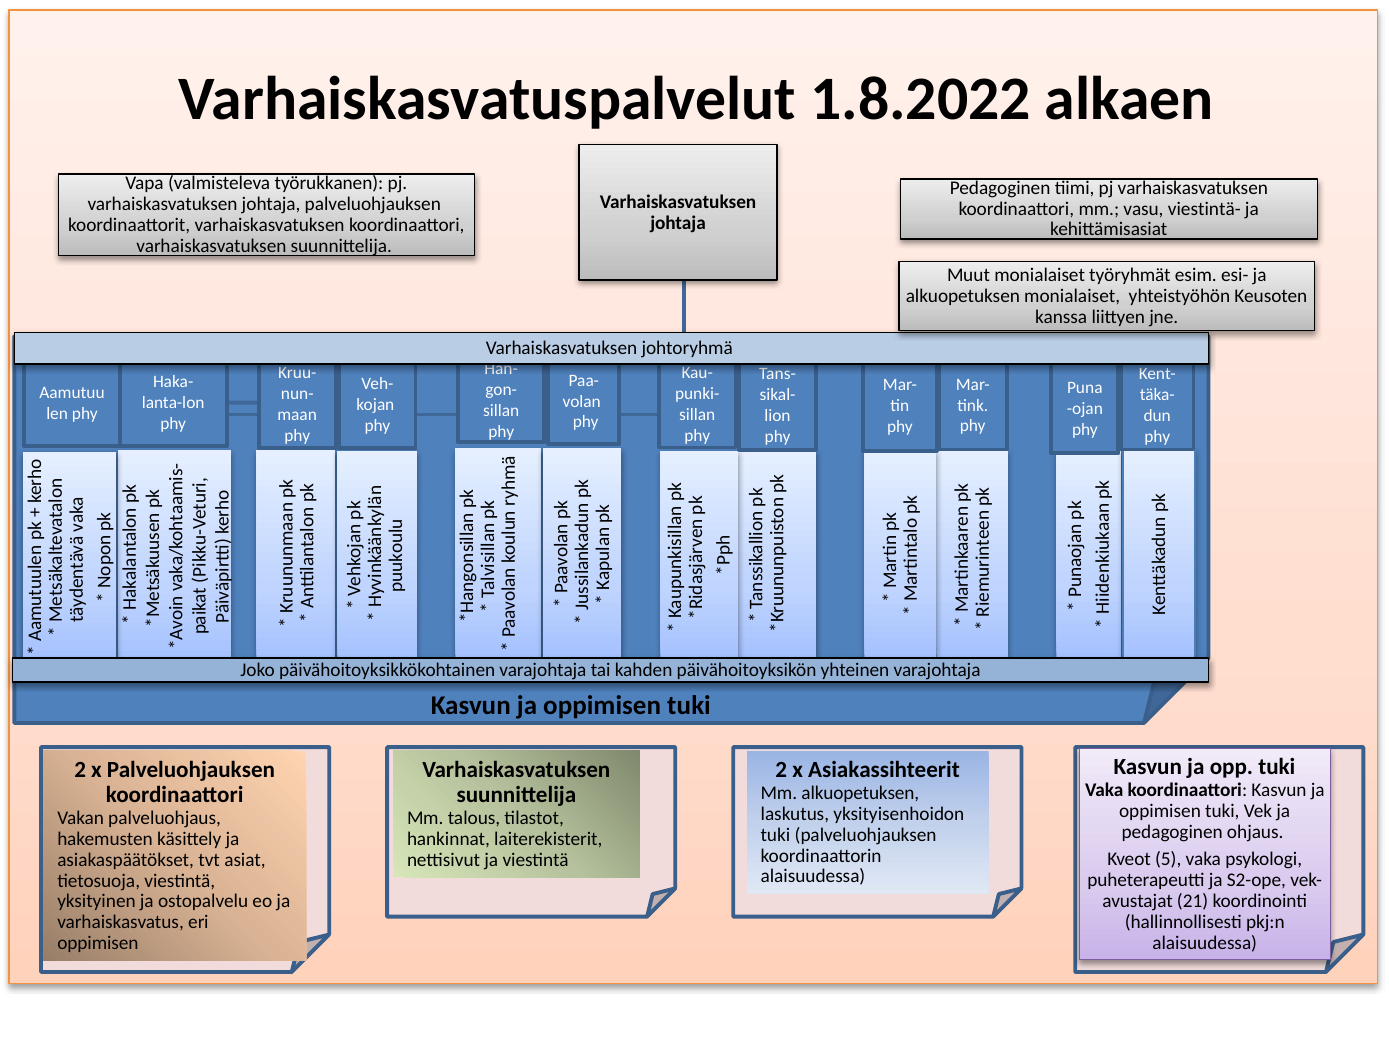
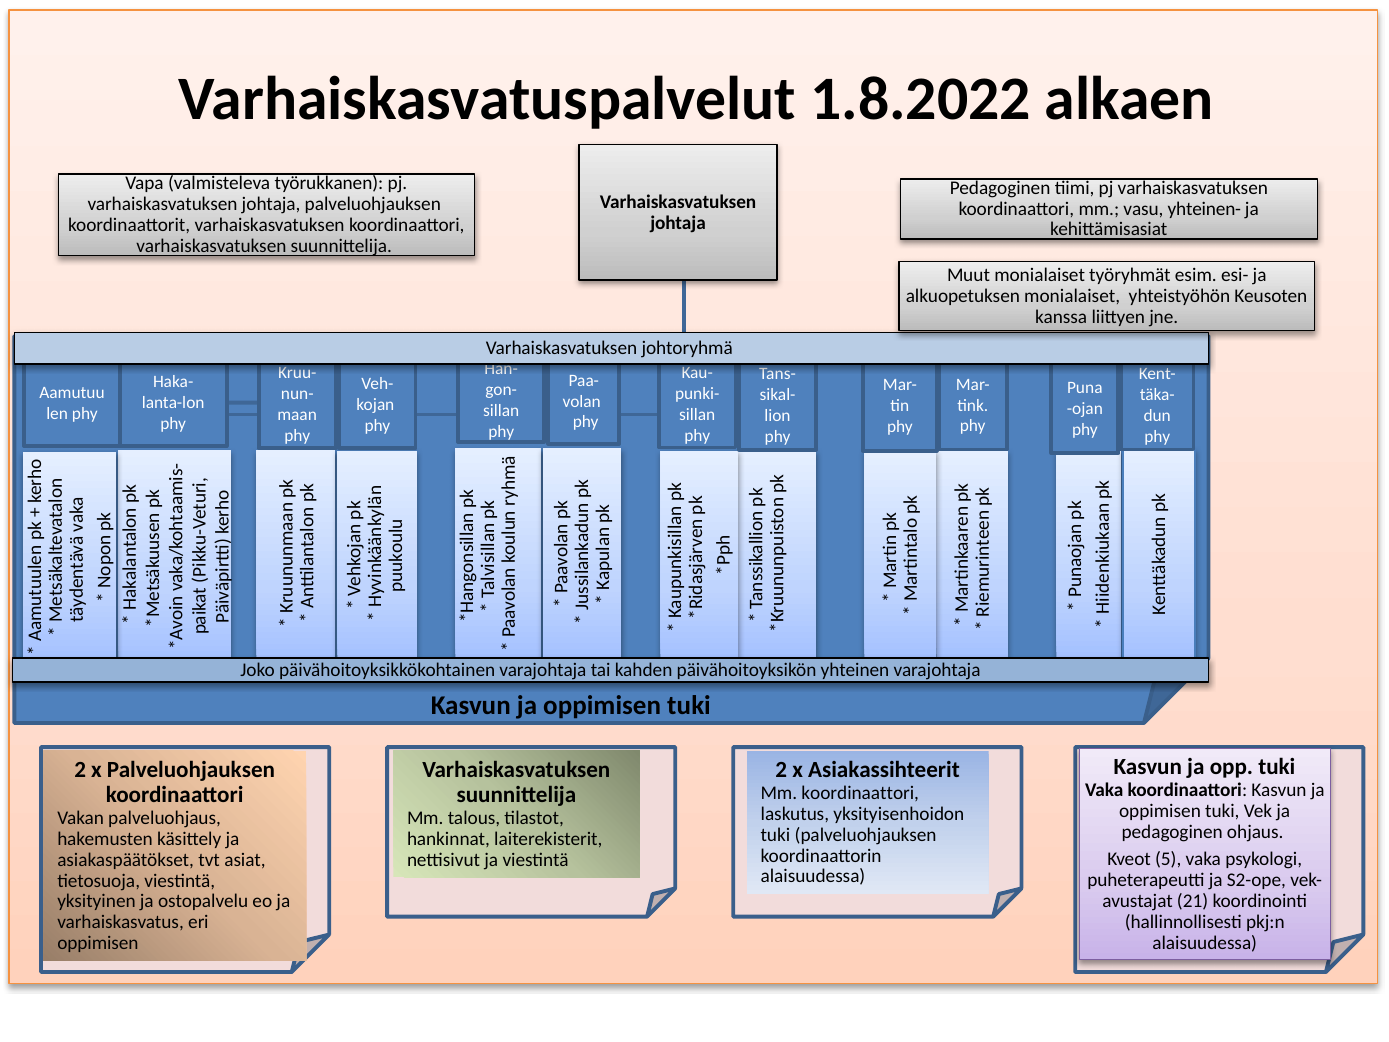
viestintä-: viestintä- -> yhteinen- (1204, 209)
Mm alkuopetuksen: alkuopetuksen -> koordinaattori (860, 793)
